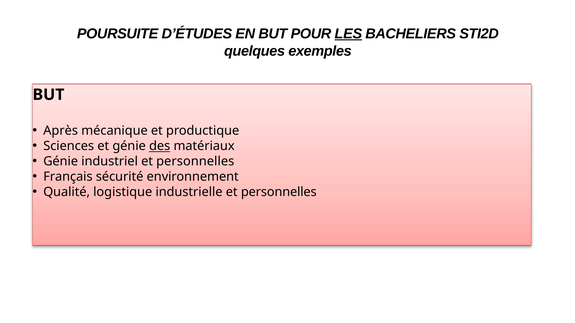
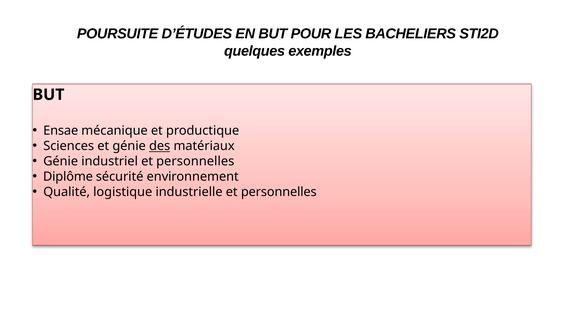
LES underline: present -> none (348, 34)
Après: Après -> Ensae (61, 131)
Français: Français -> Diplôme (68, 177)
